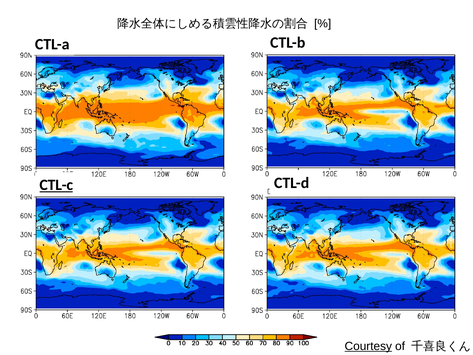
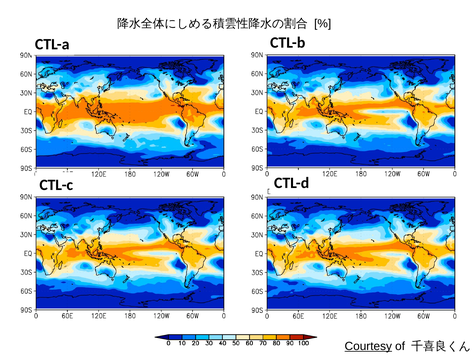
CTL-c underline: present -> none (56, 185)
